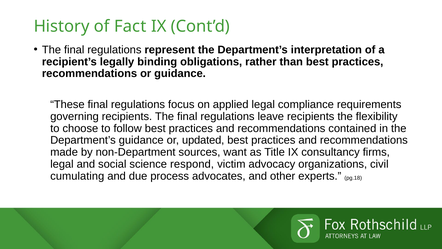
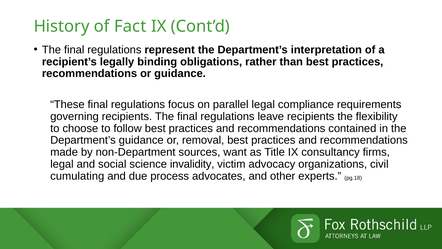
applied: applied -> parallel (231, 104)
updated: updated -> removal (203, 140)
respond: respond -> invalidity (192, 164)
